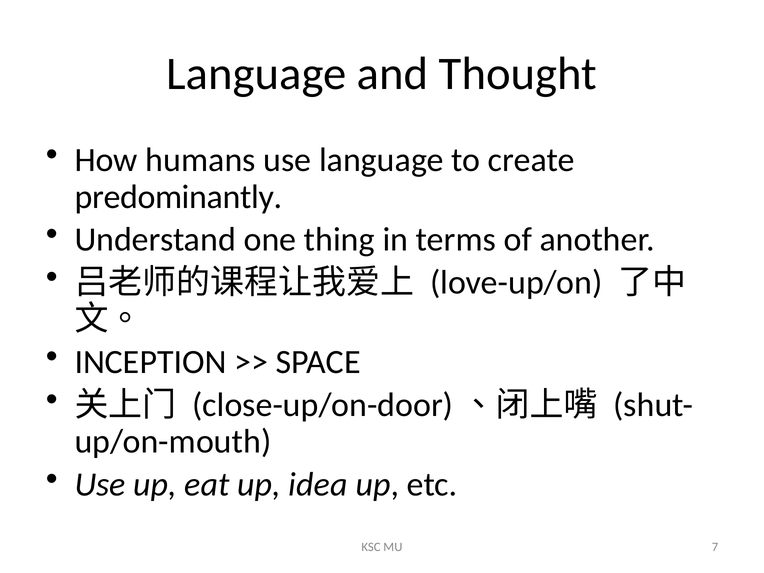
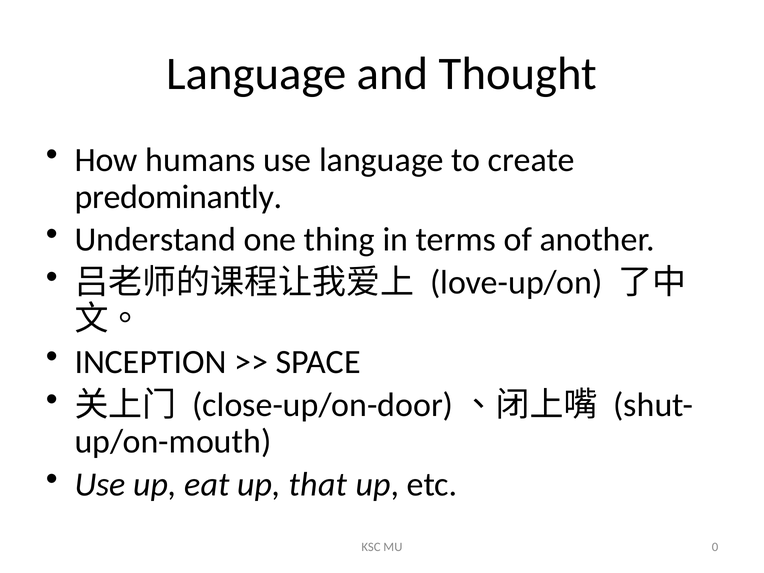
idea: idea -> that (318, 484)
7: 7 -> 0 (715, 547)
